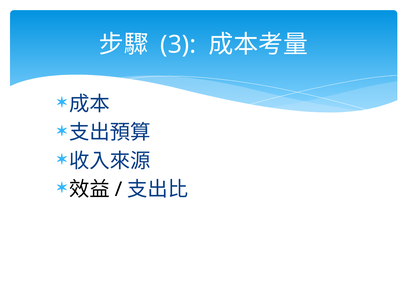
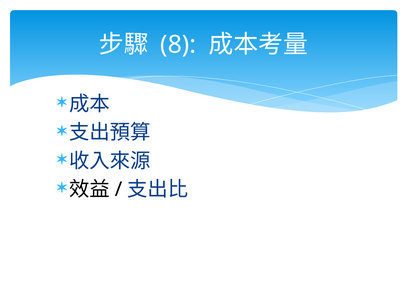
3: 3 -> 8 (178, 45)
